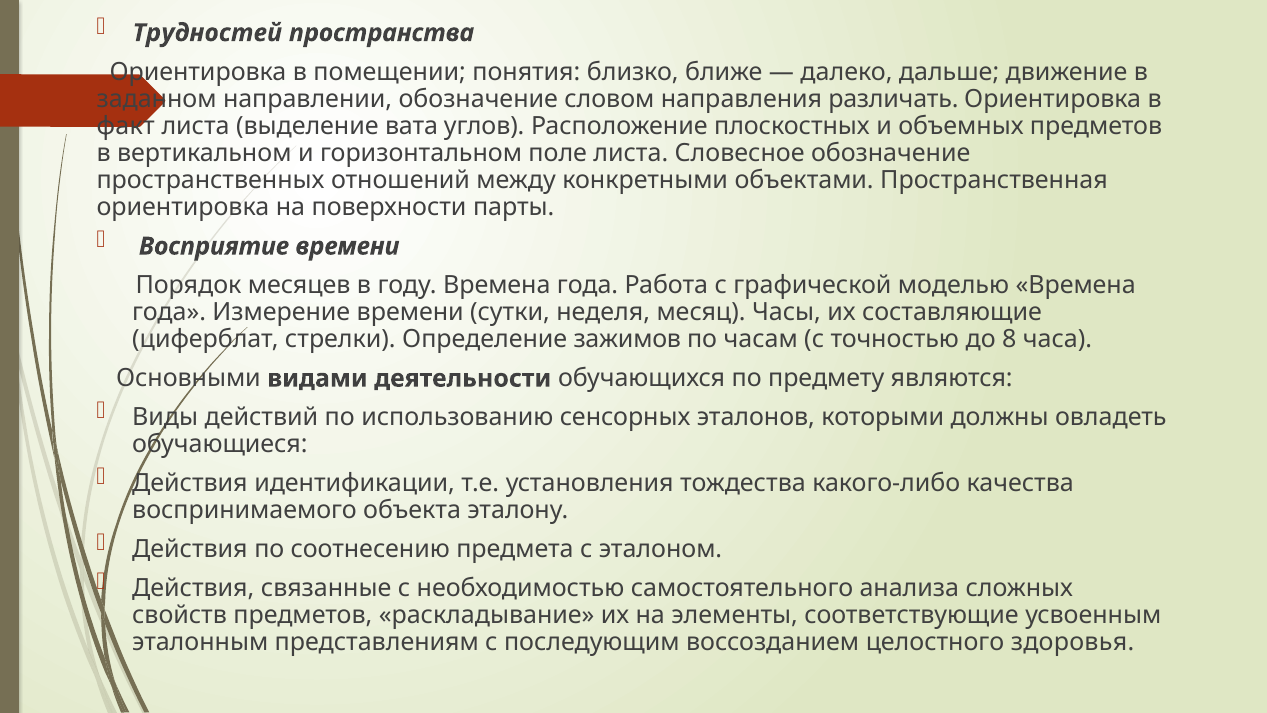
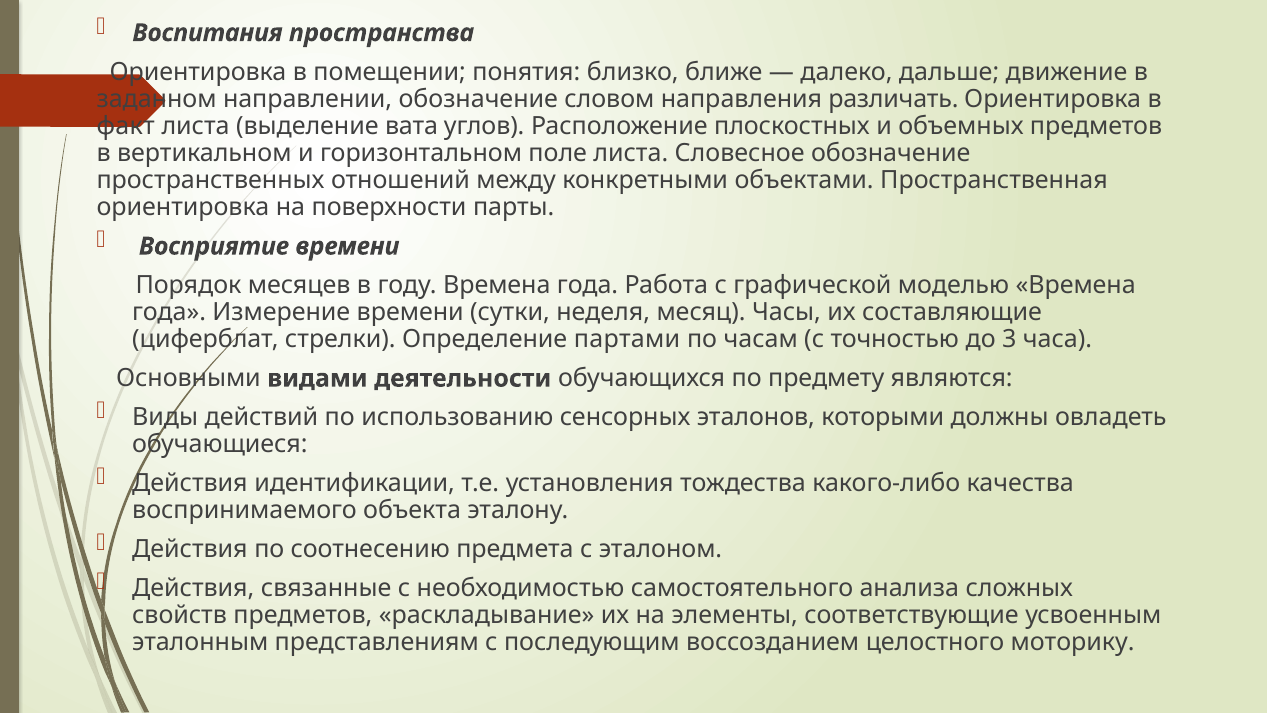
Трудностей: Трудностей -> Воспитания (207, 33)
зажимов: зажимов -> партами (627, 339)
8: 8 -> 3 (1009, 339)
здоровья: здоровья -> моторику (1073, 642)
